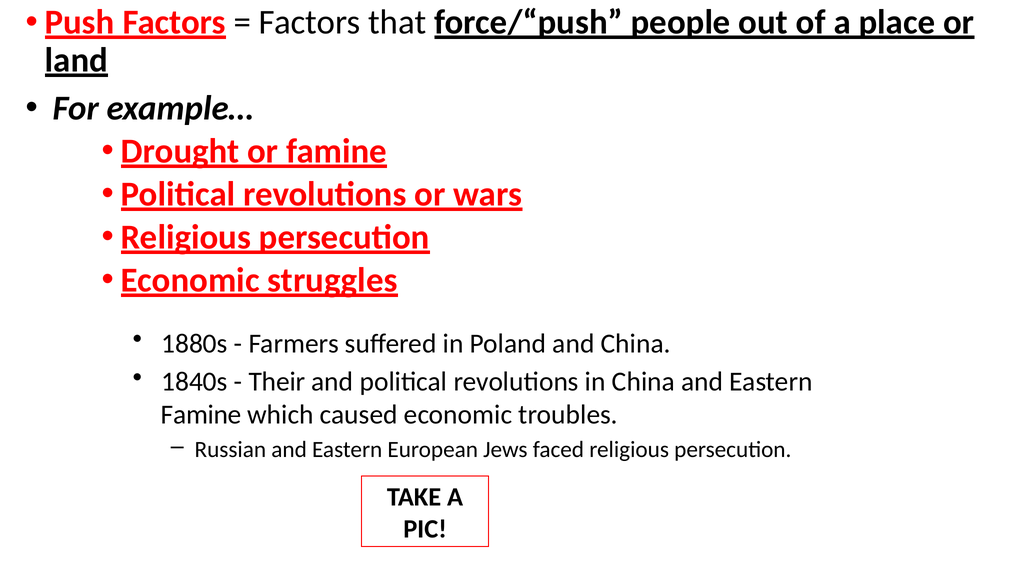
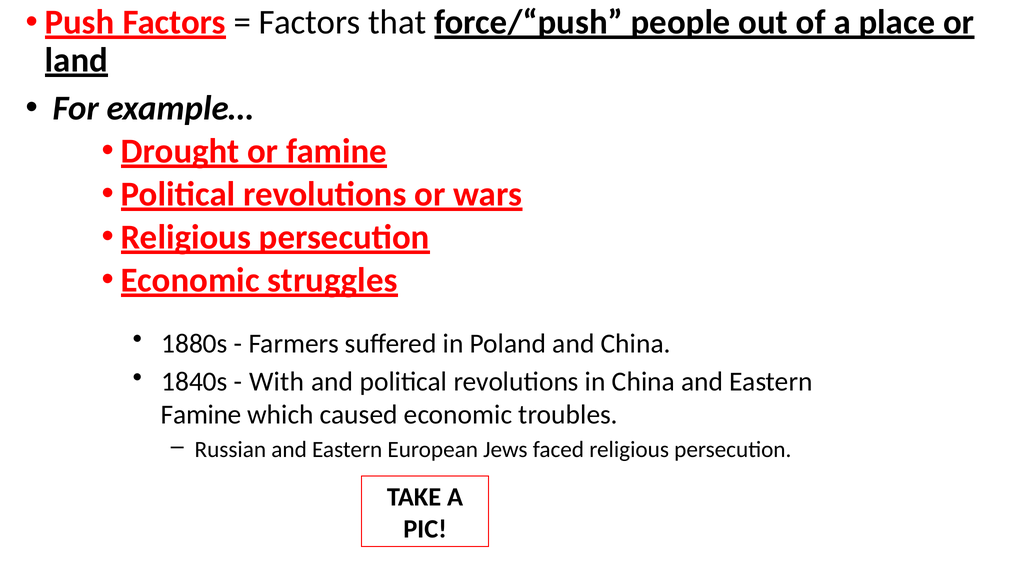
Their: Their -> With (277, 382)
